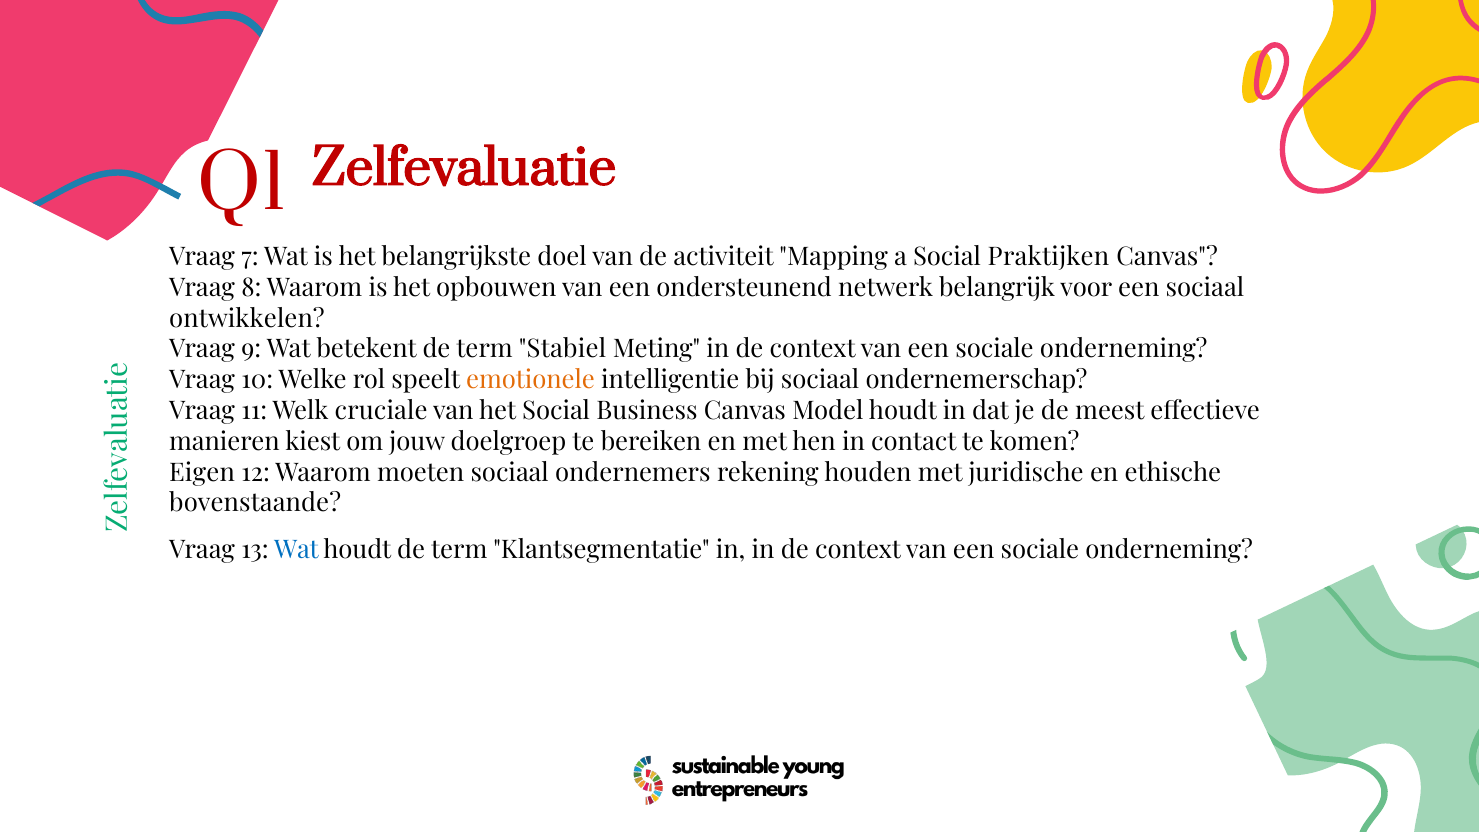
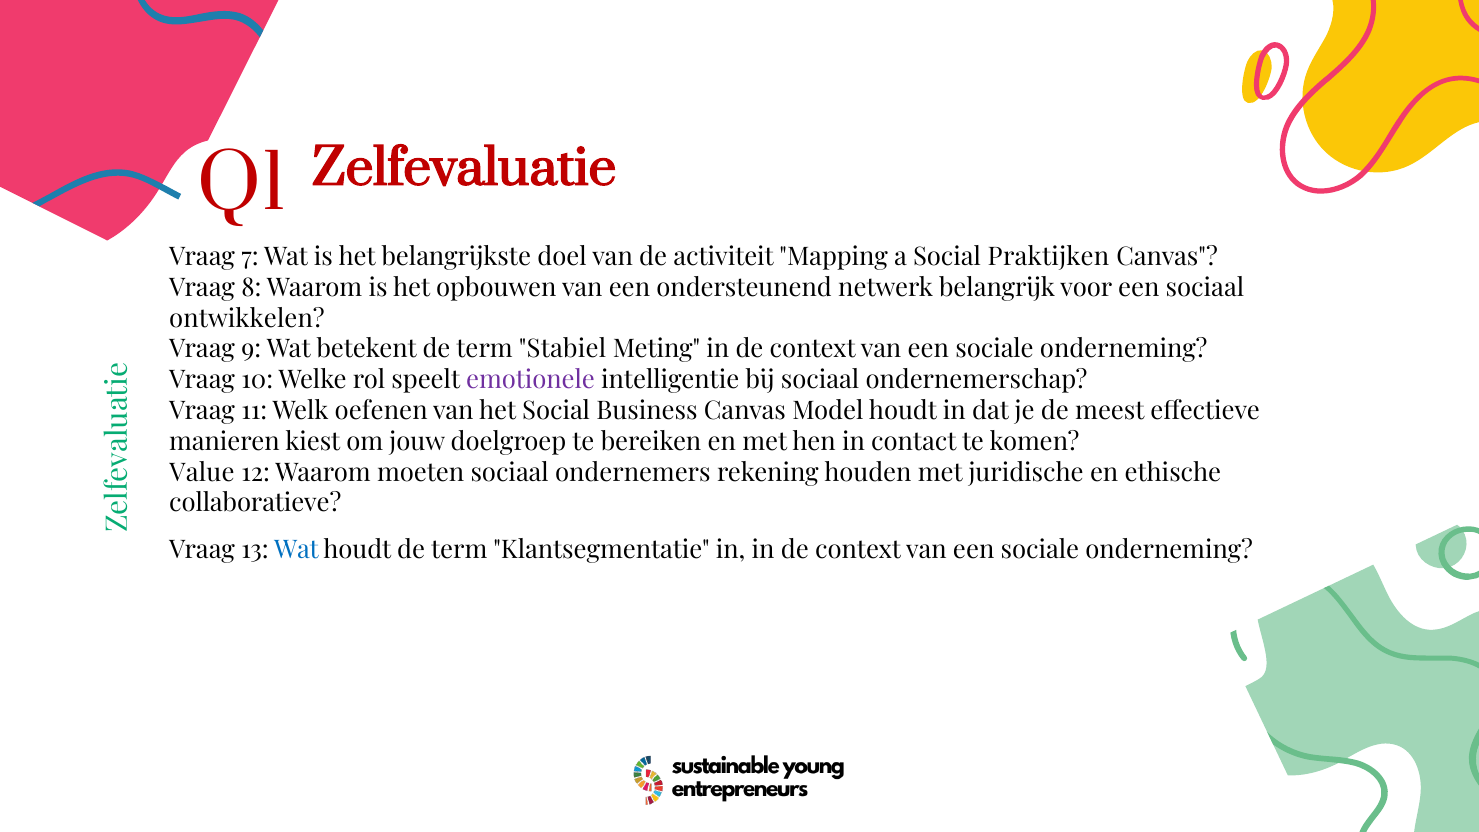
emotionele colour: orange -> purple (530, 380)
cruciale: cruciale -> oefenen (381, 411)
Eigen: Eigen -> Value (202, 473)
bovenstaande: bovenstaande -> collaboratieve (255, 503)
